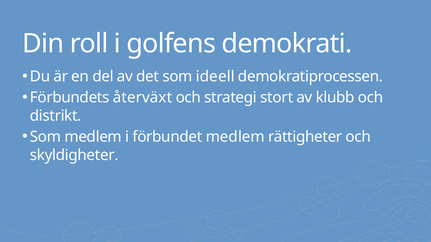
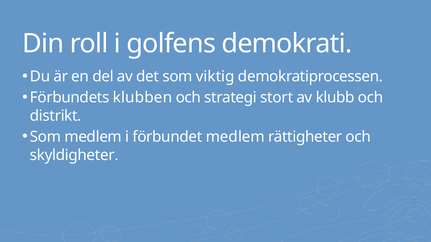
ideell: ideell -> viktig (215, 77)
återväxt: återväxt -> klubben (142, 98)
